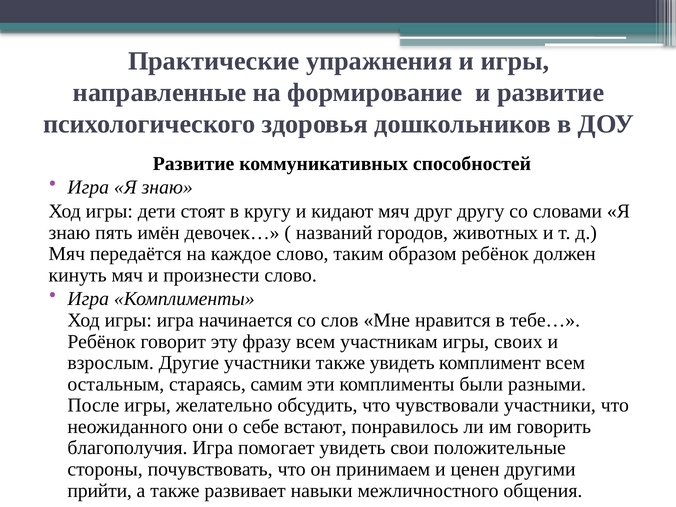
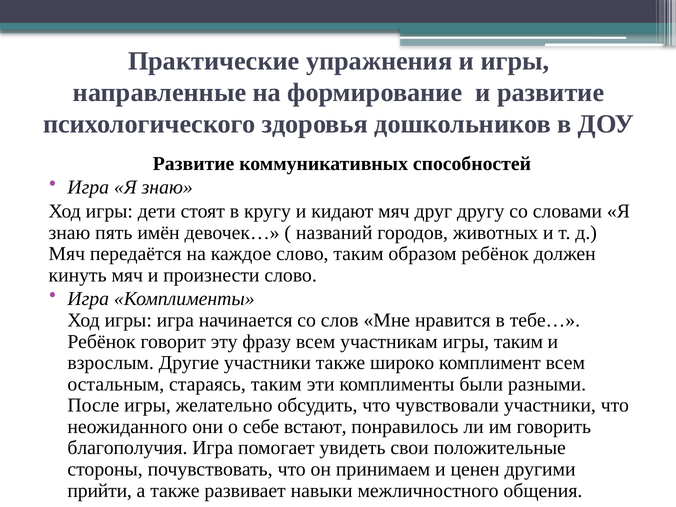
игры своих: своих -> таким (518, 341)
также увидеть: увидеть -> широко (402, 363)
стараясь самим: самим -> таким (276, 384)
